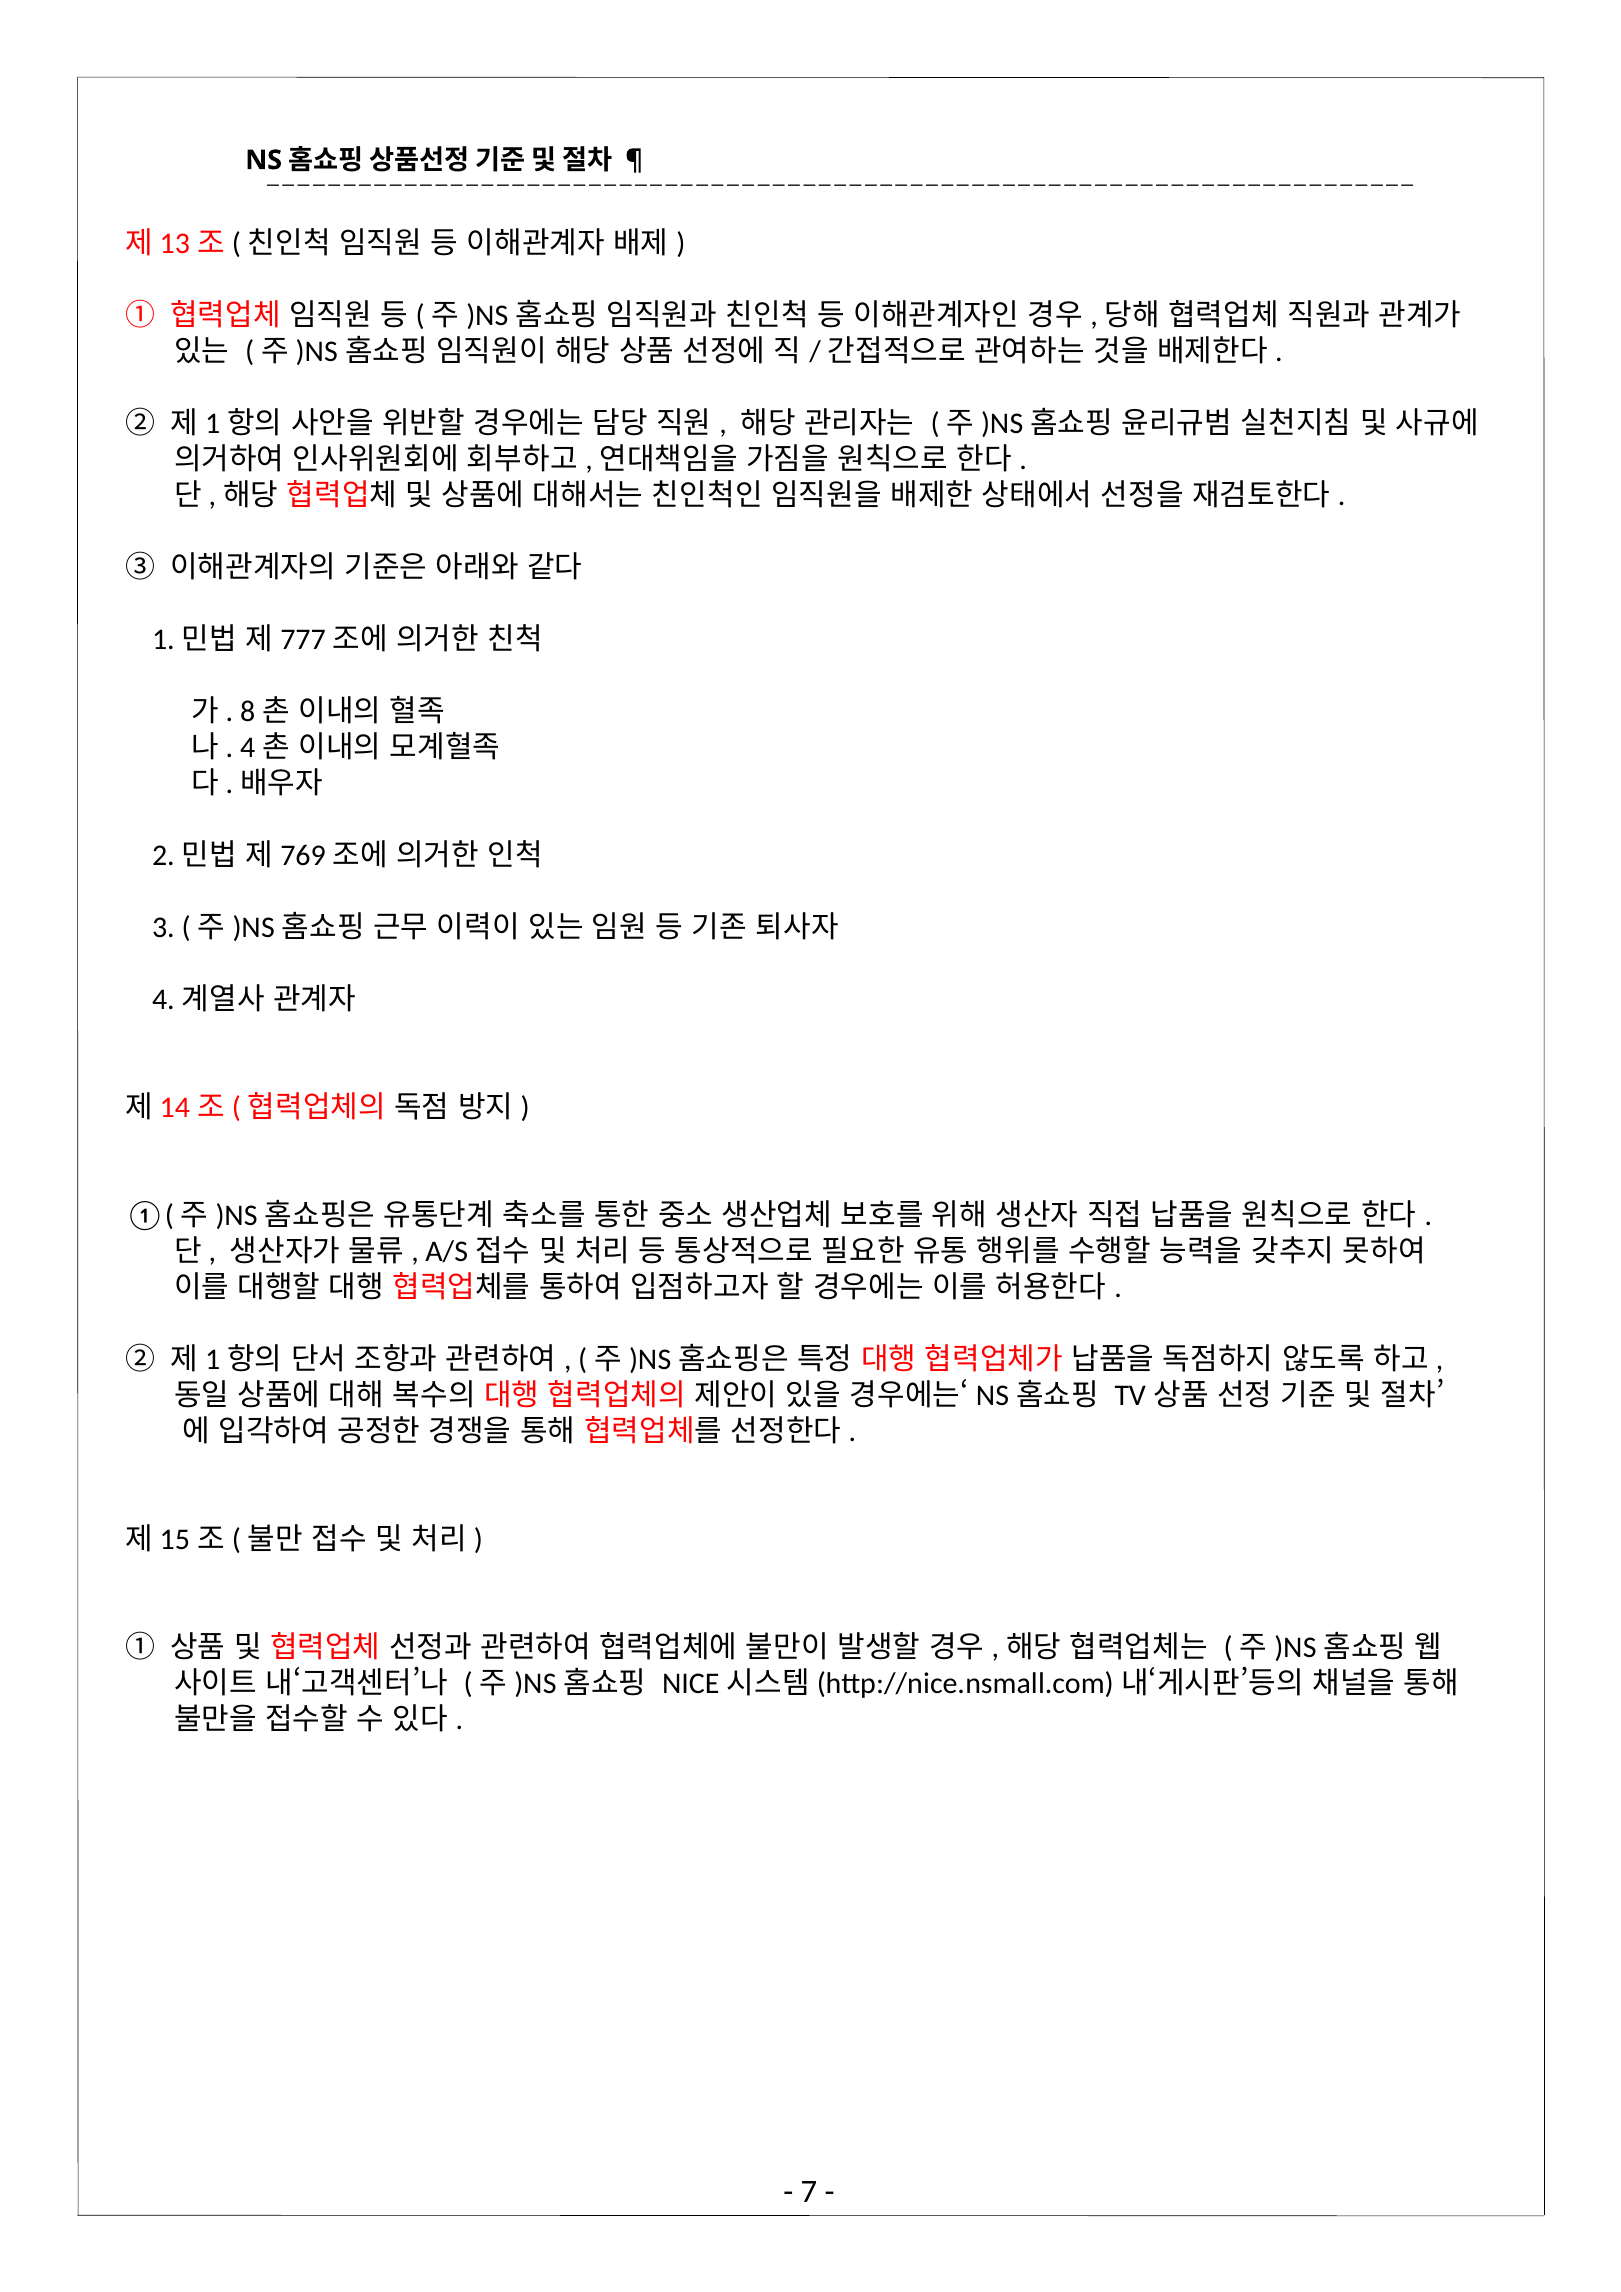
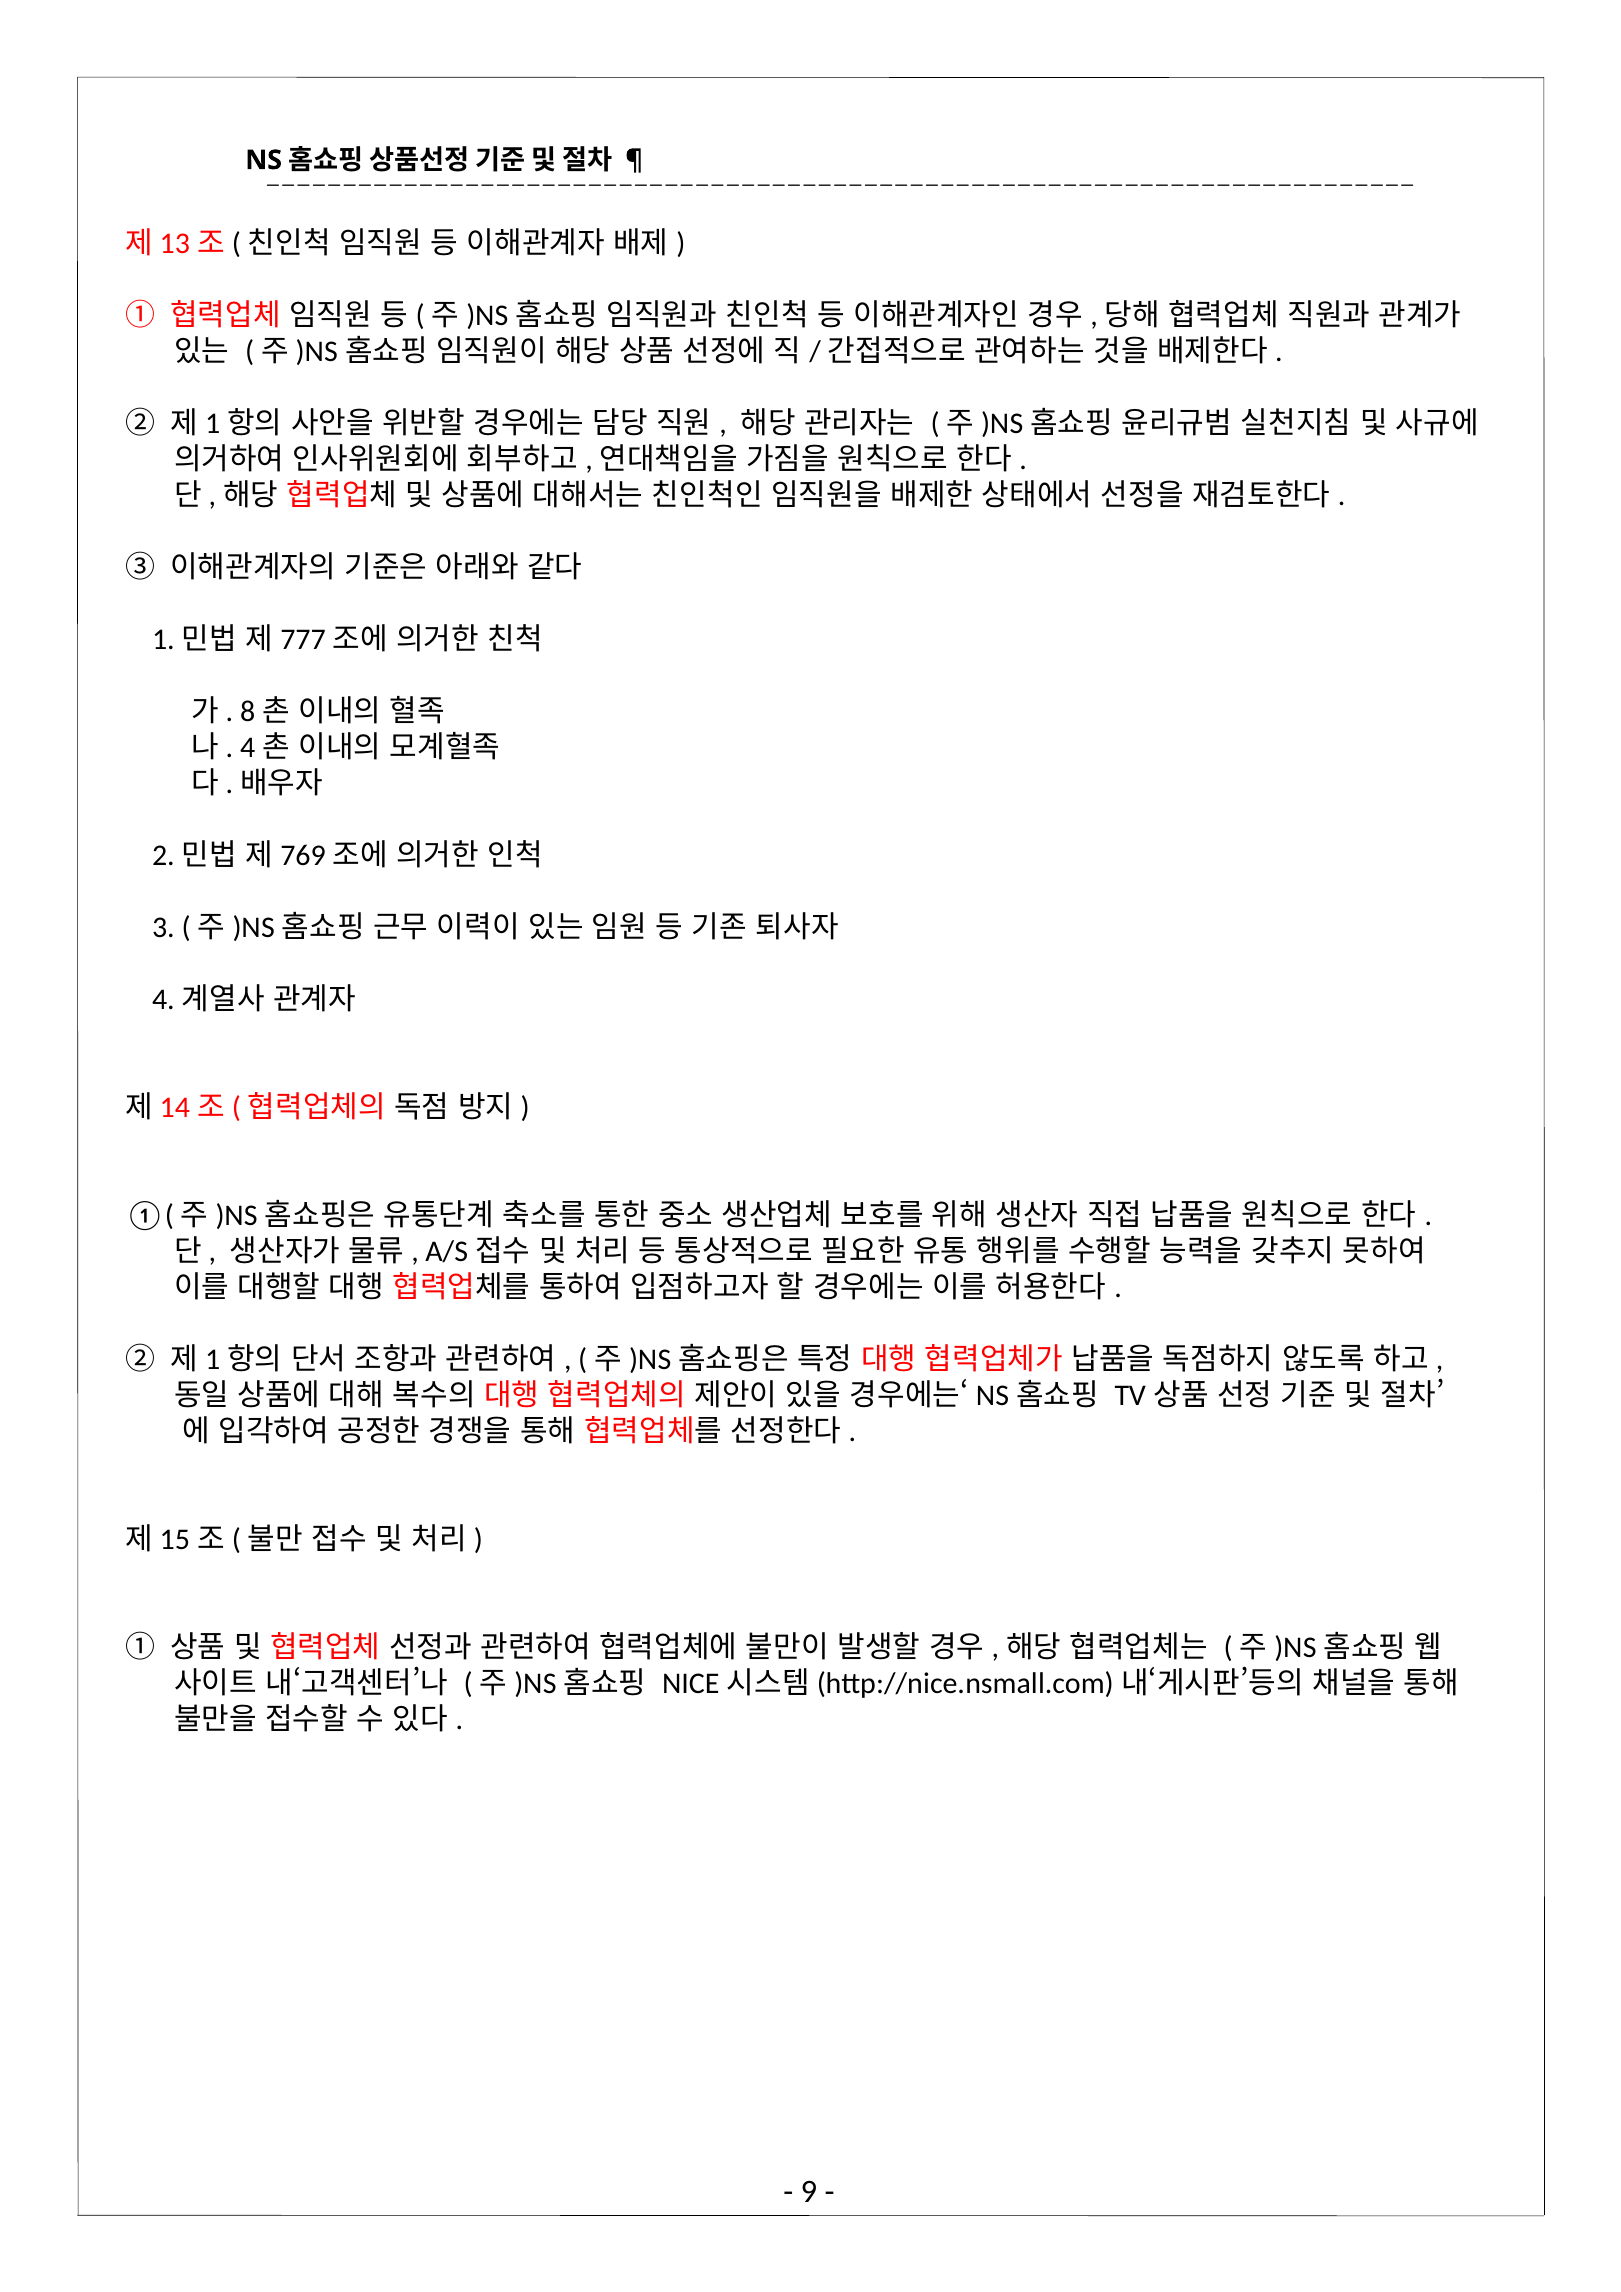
7: 7 -> 9 (809, 2191)
